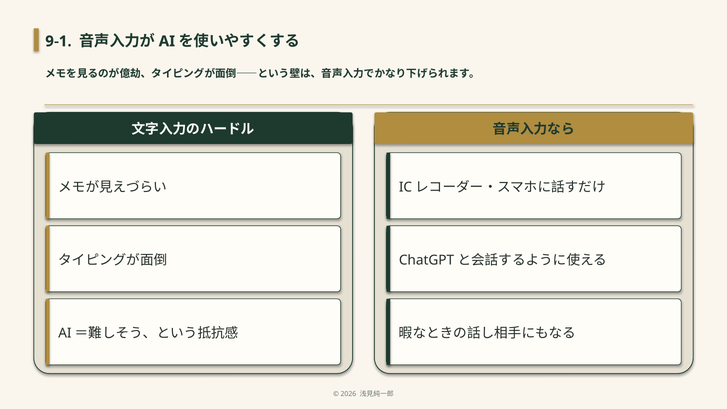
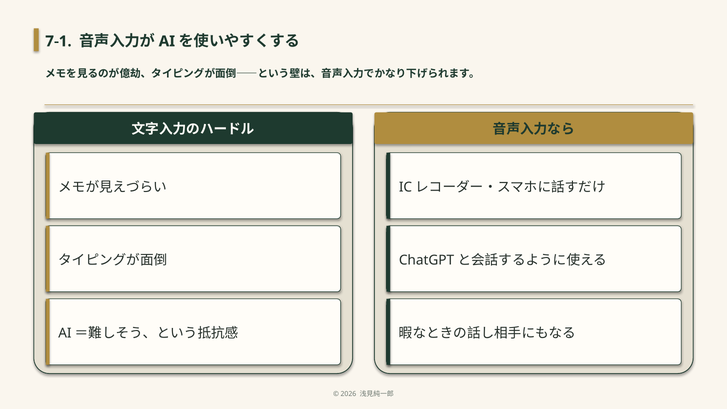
9-1: 9-1 -> 7-1 (58, 41)
